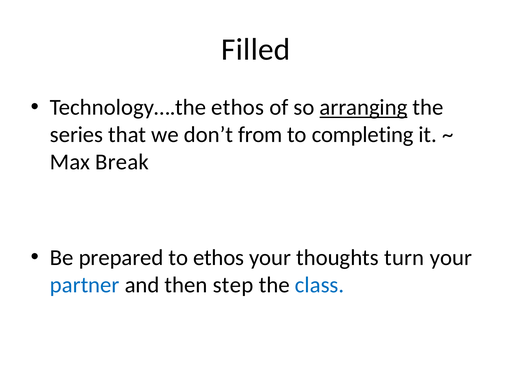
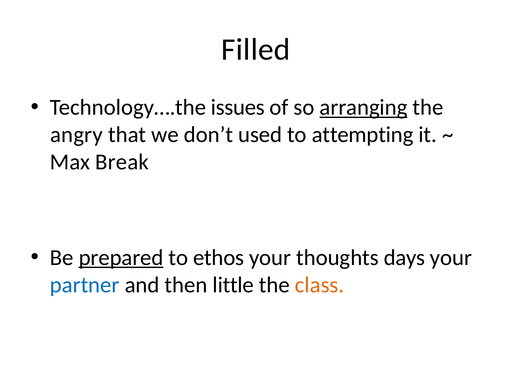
Technology….the ethos: ethos -> issues (238, 107)
series: series -> angry (76, 135)
from: from -> used (260, 135)
completing: completing -> attempting (363, 135)
prepared underline: none -> present (121, 258)
turn: turn -> days (404, 258)
step: step -> little (233, 285)
class colour: blue -> orange (320, 285)
